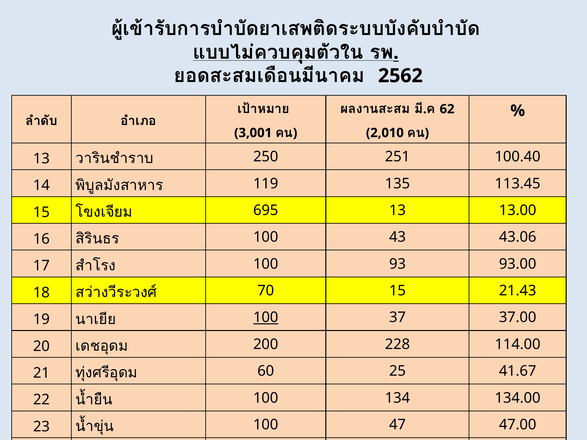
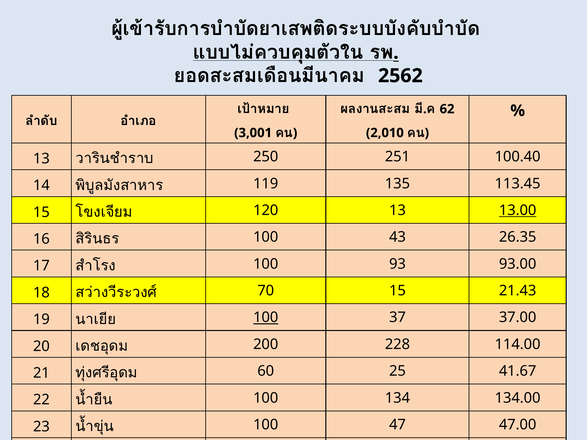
695: 695 -> 120 (266, 210)
13.00 underline: none -> present (518, 210)
43.06: 43.06 -> 26.35 (518, 237)
